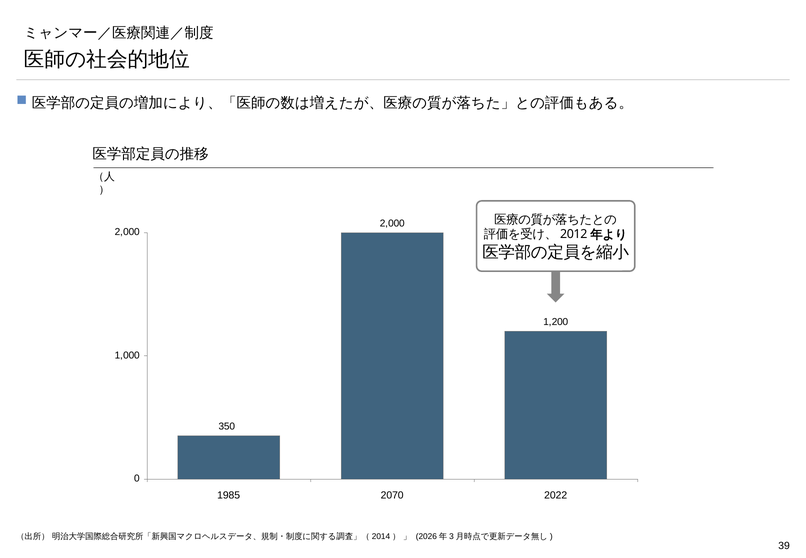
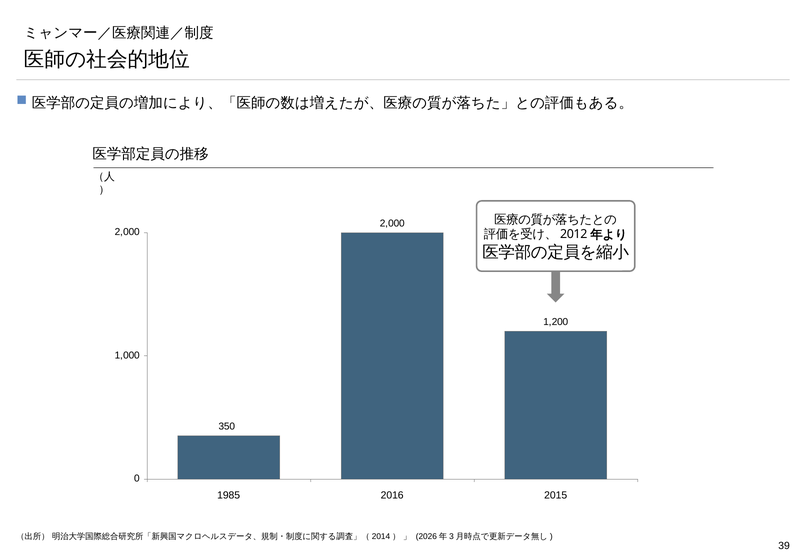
2070: 2070 -> 2016 (392, 495)
2022: 2022 -> 2015 (556, 495)
